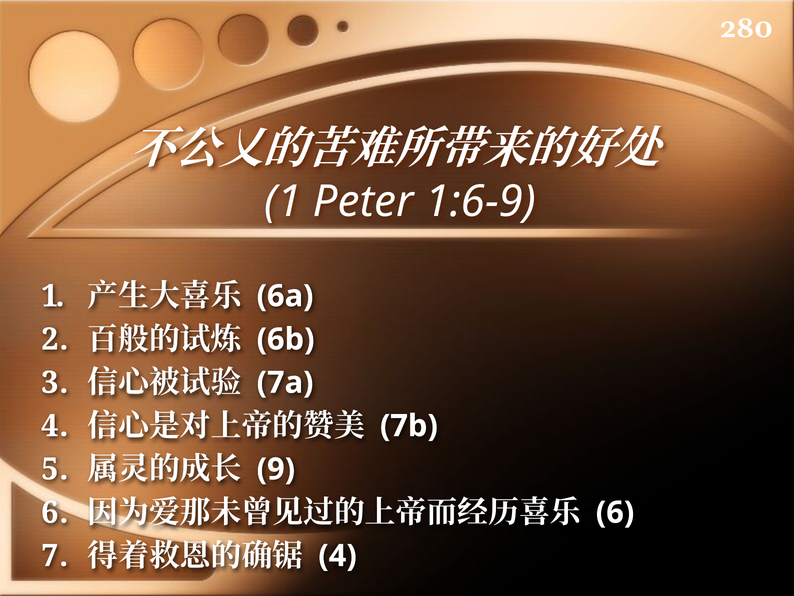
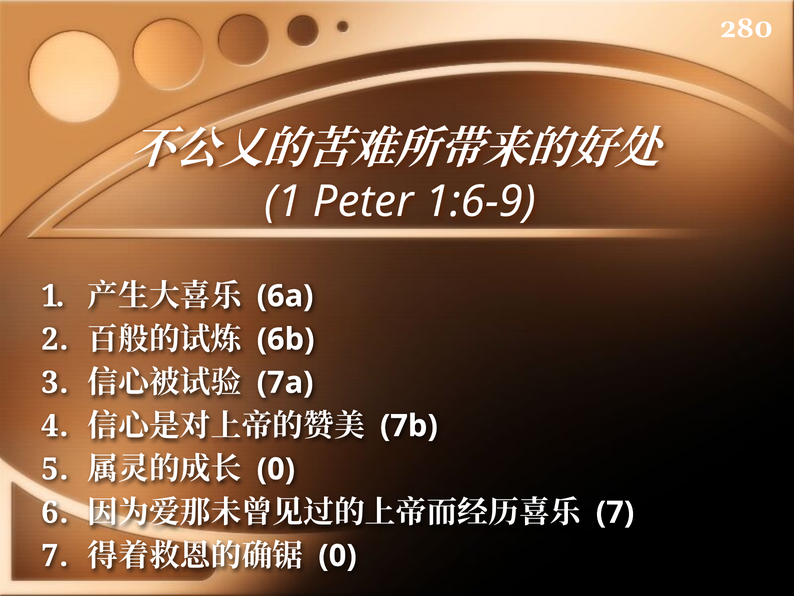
9: 9 -> 0 (276, 469)
6: 6 -> 7 (615, 512)
4: 4 -> 0 (338, 555)
